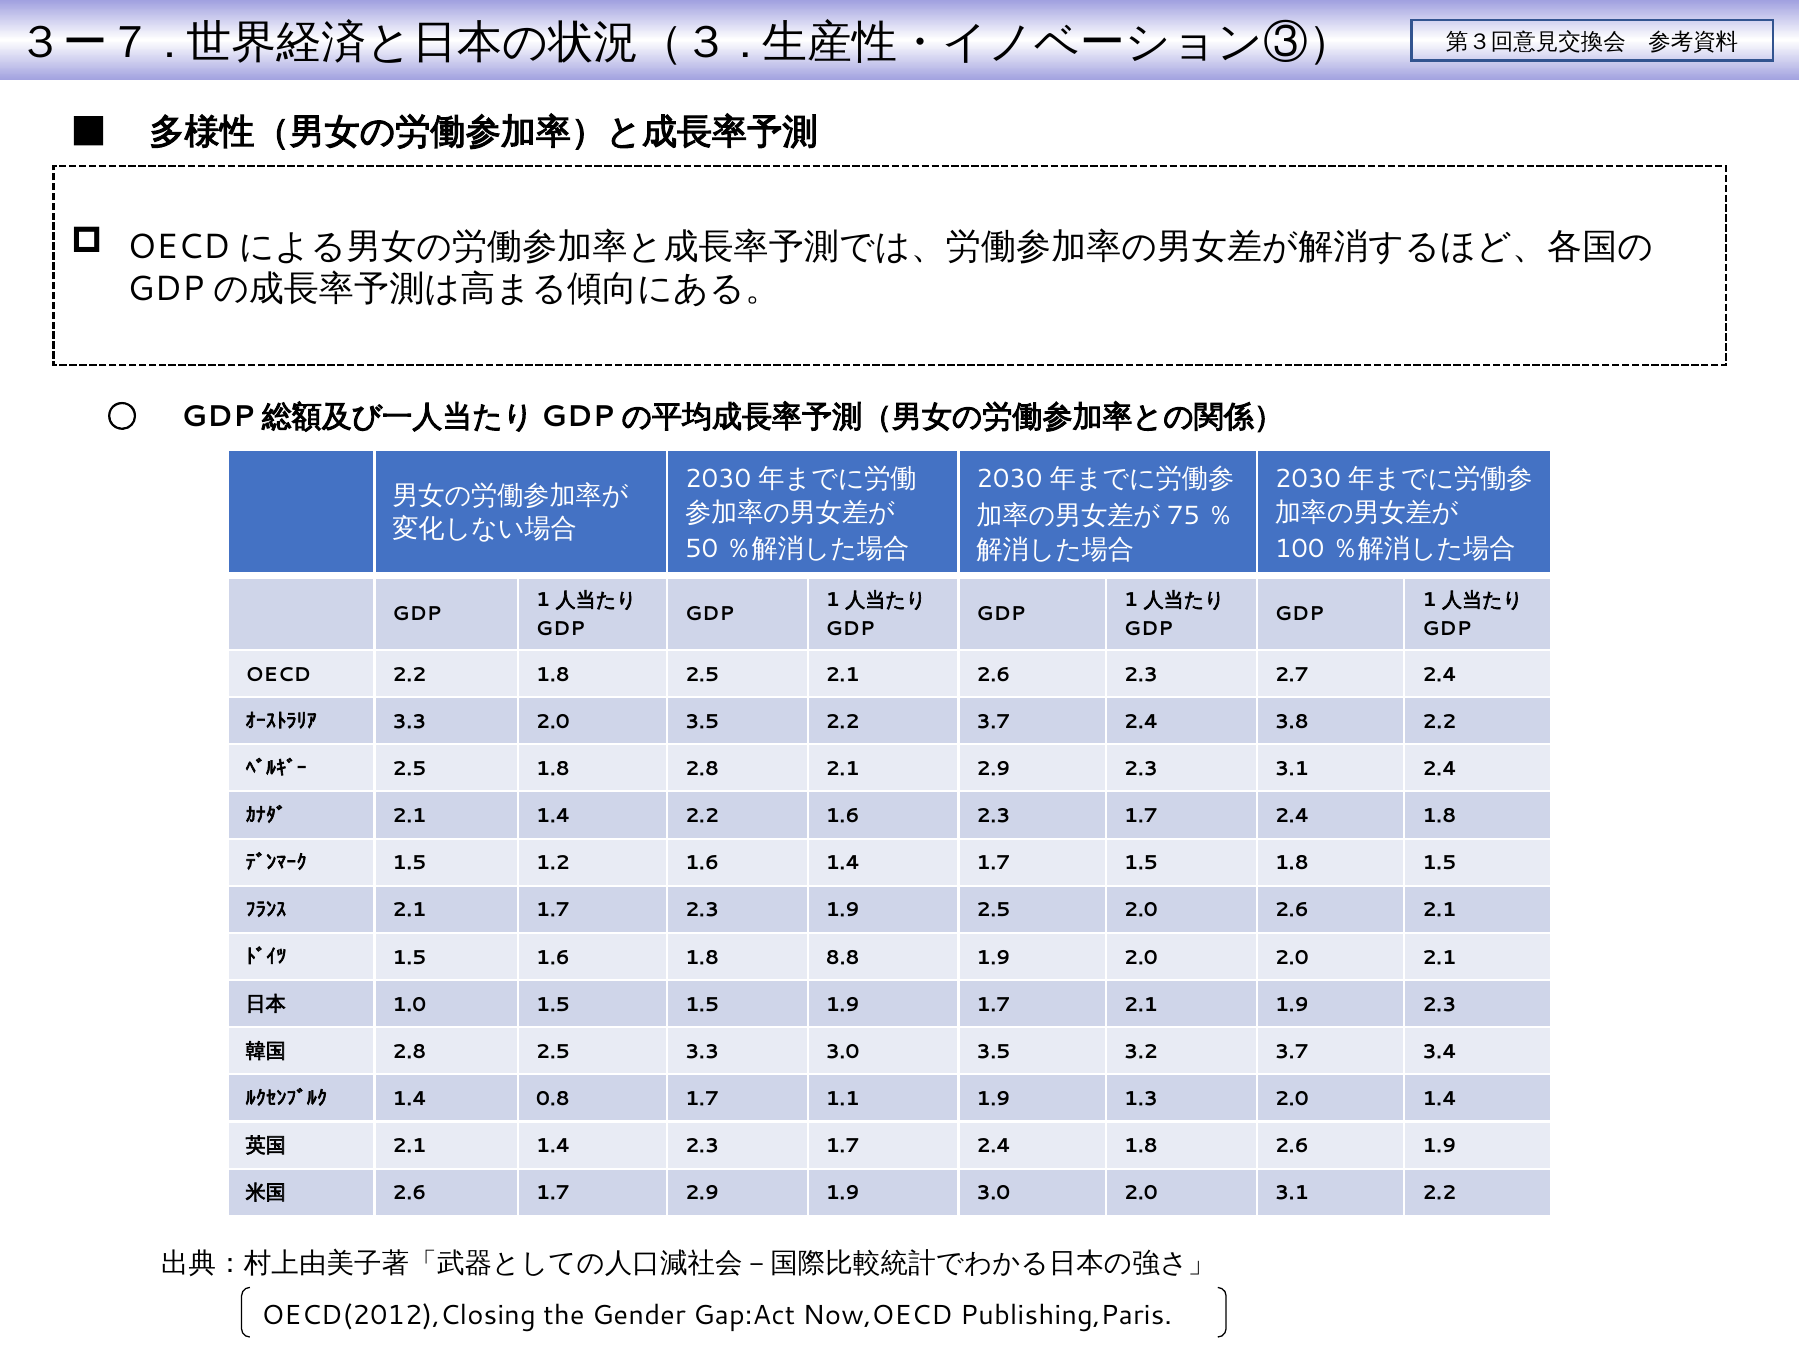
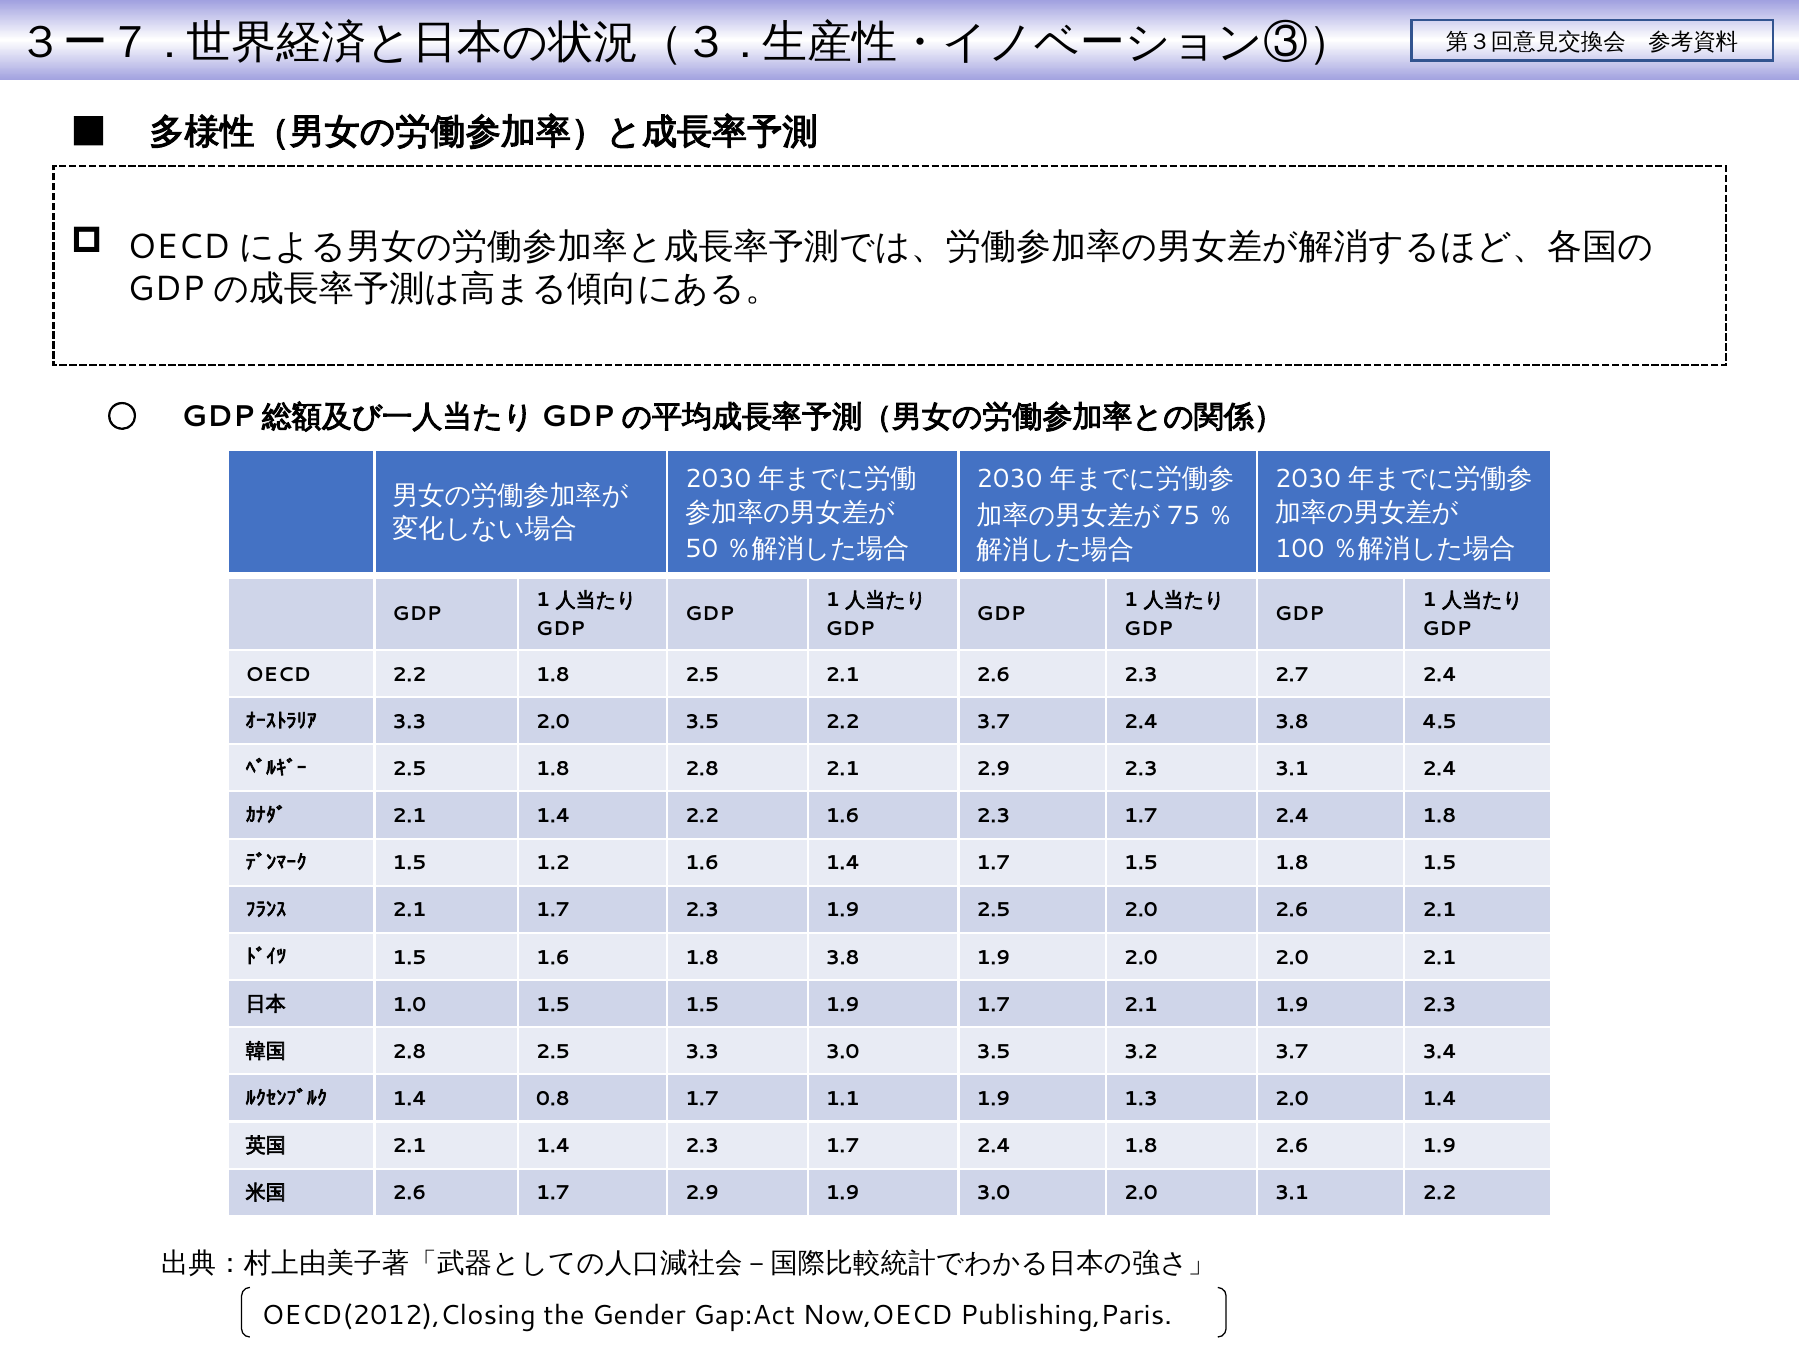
3.8 2.2: 2.2 -> 4.5 (1439, 722)
1.8 8.8: 8.8 -> 3.8 (843, 958)
